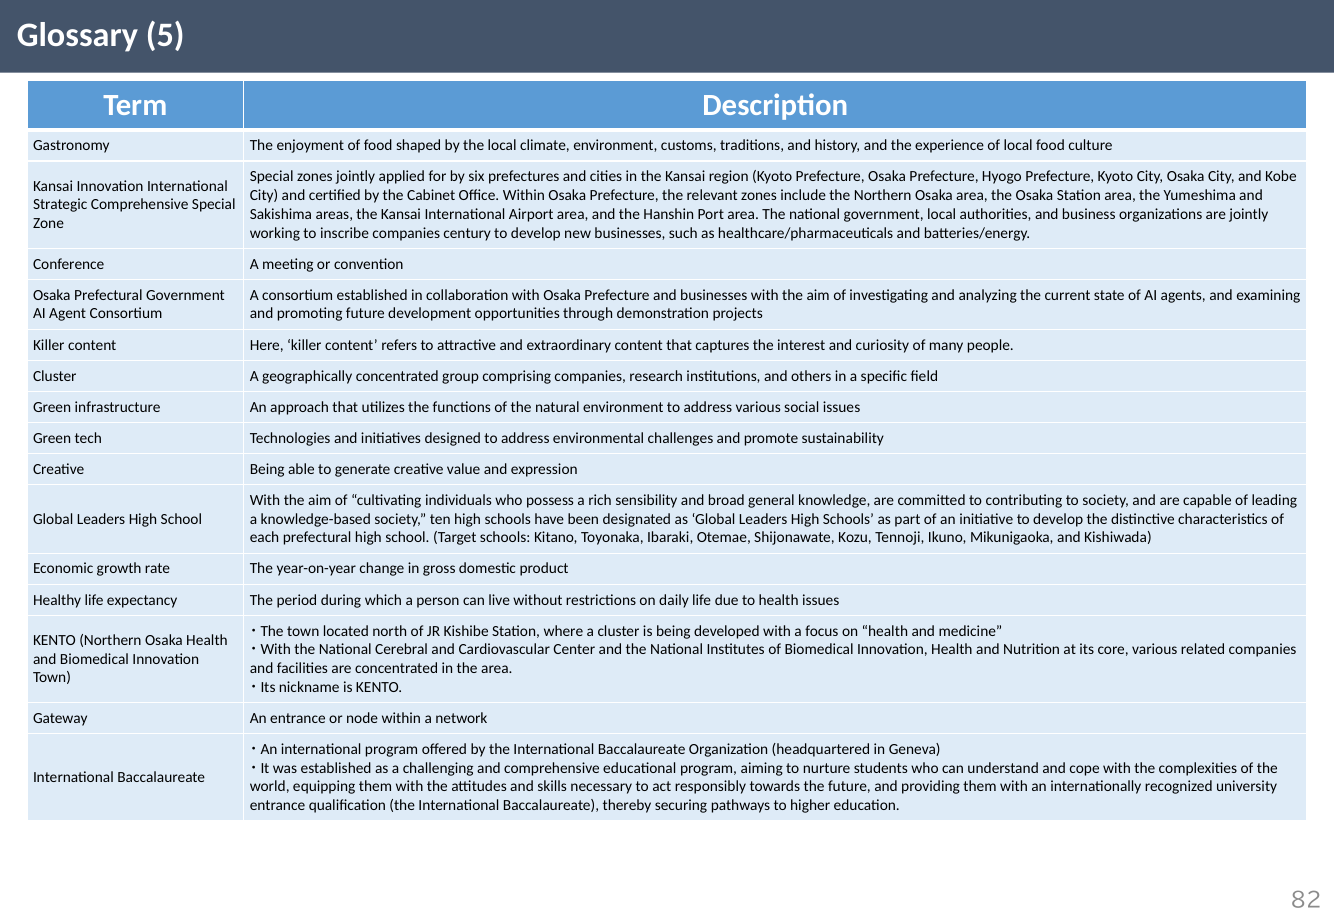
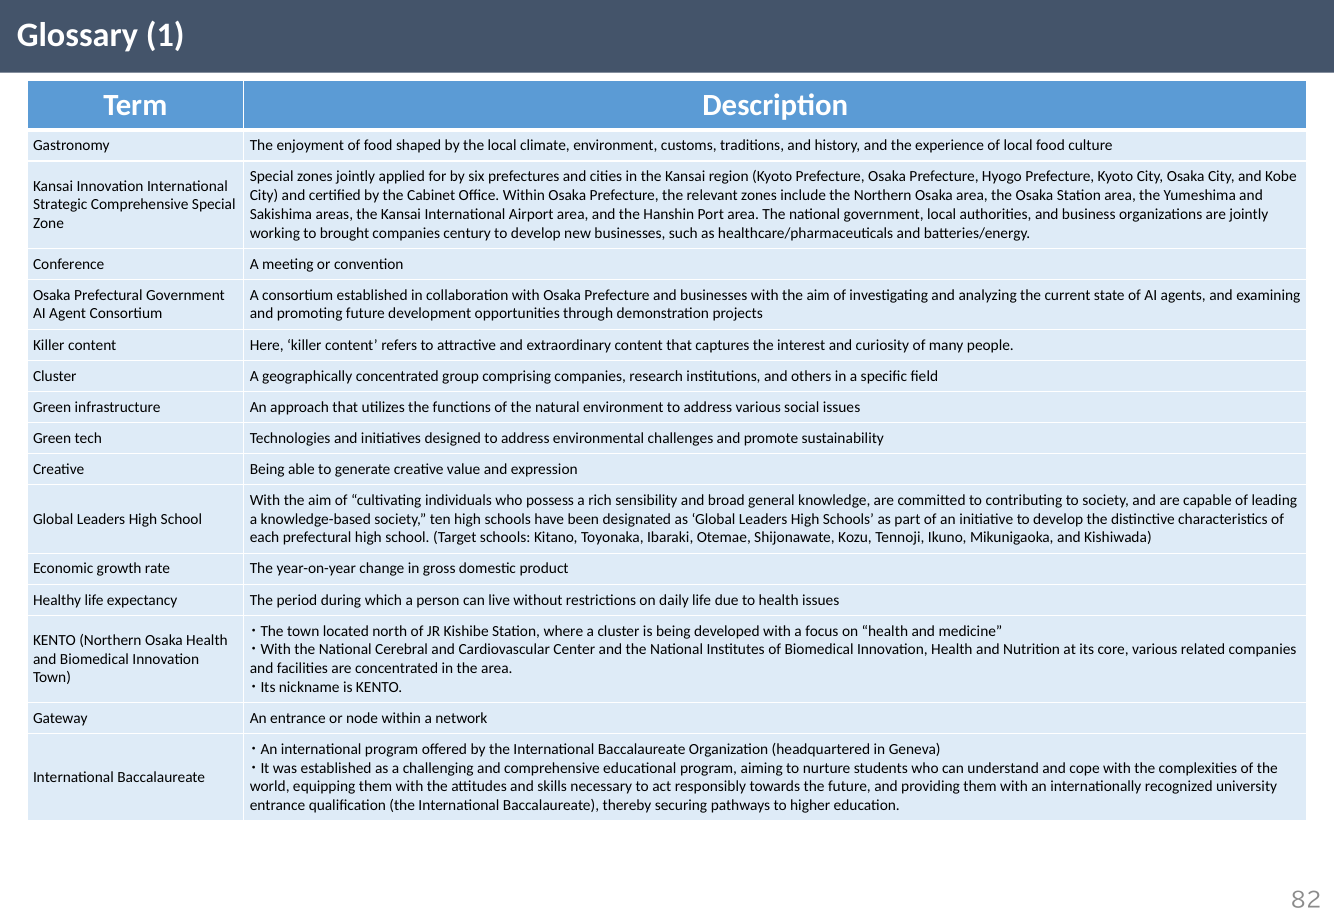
5: 5 -> 1 (165, 35)
inscribe: inscribe -> brought (345, 233)
